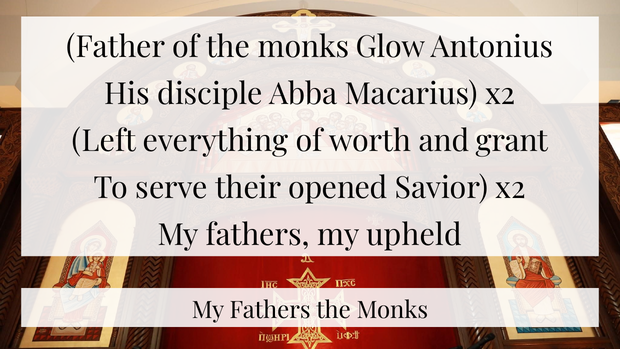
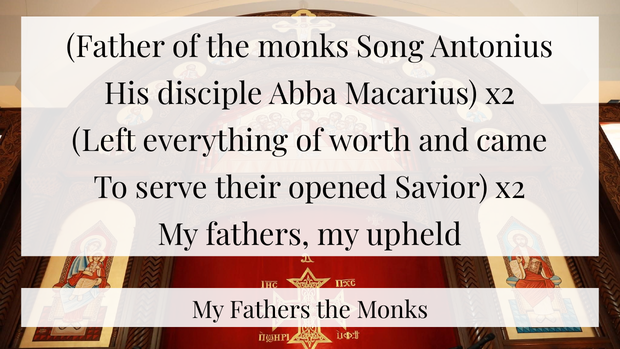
Glow: Glow -> Song (390, 47)
grant: grant -> came (512, 141)
